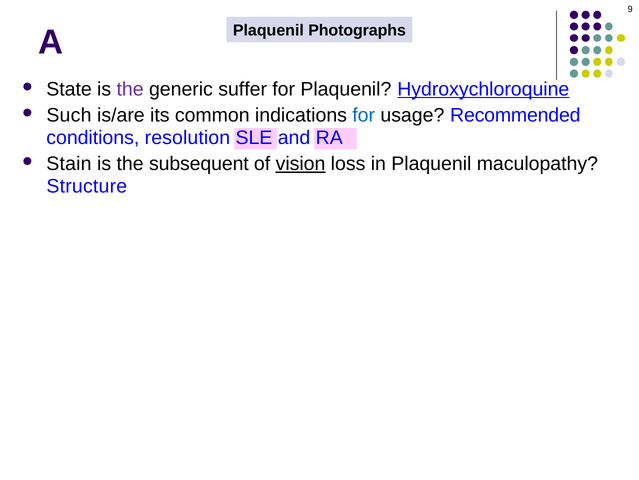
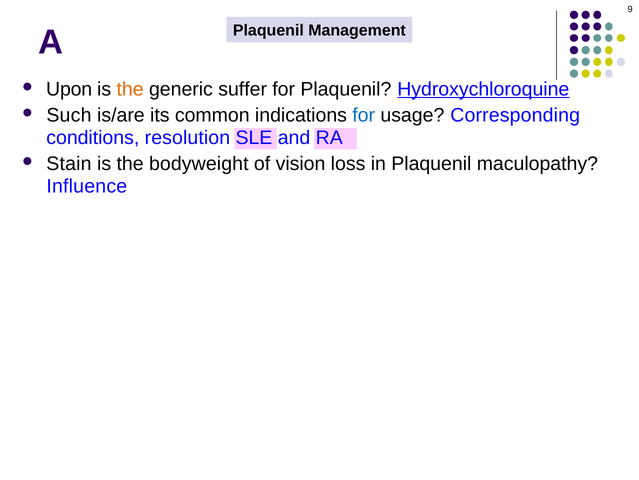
Photographs: Photographs -> Management (357, 31)
State: State -> Upon (69, 89)
the colour: purple -> orange (130, 89)
Recommended: Recommended -> Corresponding (515, 115)
subsequent: subsequent -> bodyweight (199, 164)
vision underline: present -> none (301, 164)
Structure: Structure -> Influence (87, 186)
